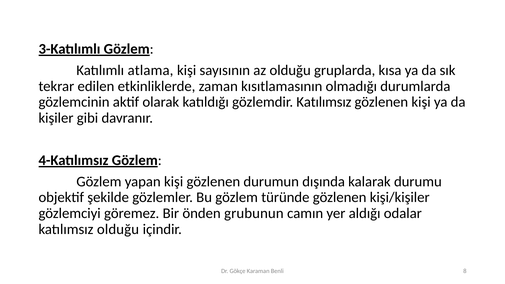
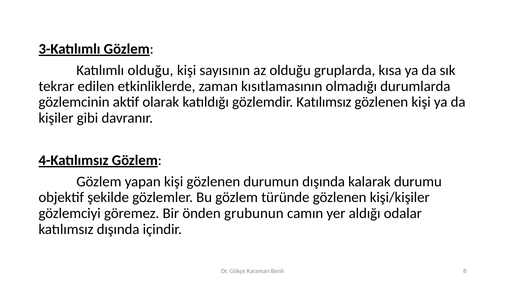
Katılımlı atlama: atlama -> olduğu (151, 70)
katılımsız olduğu: olduğu -> dışında (118, 229)
